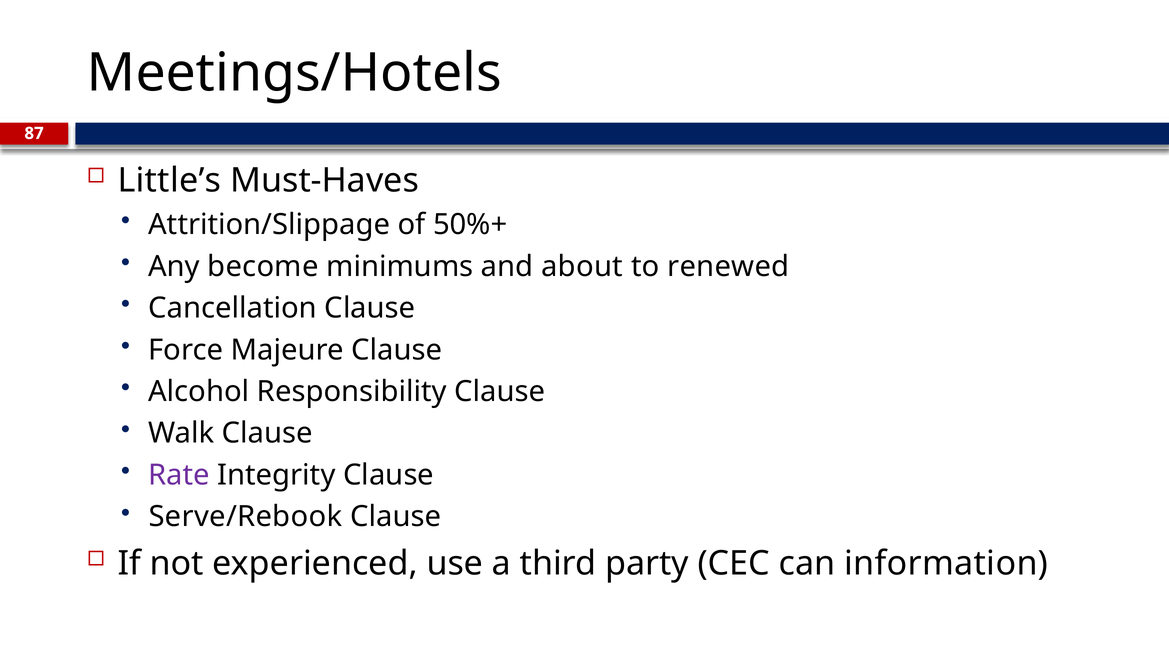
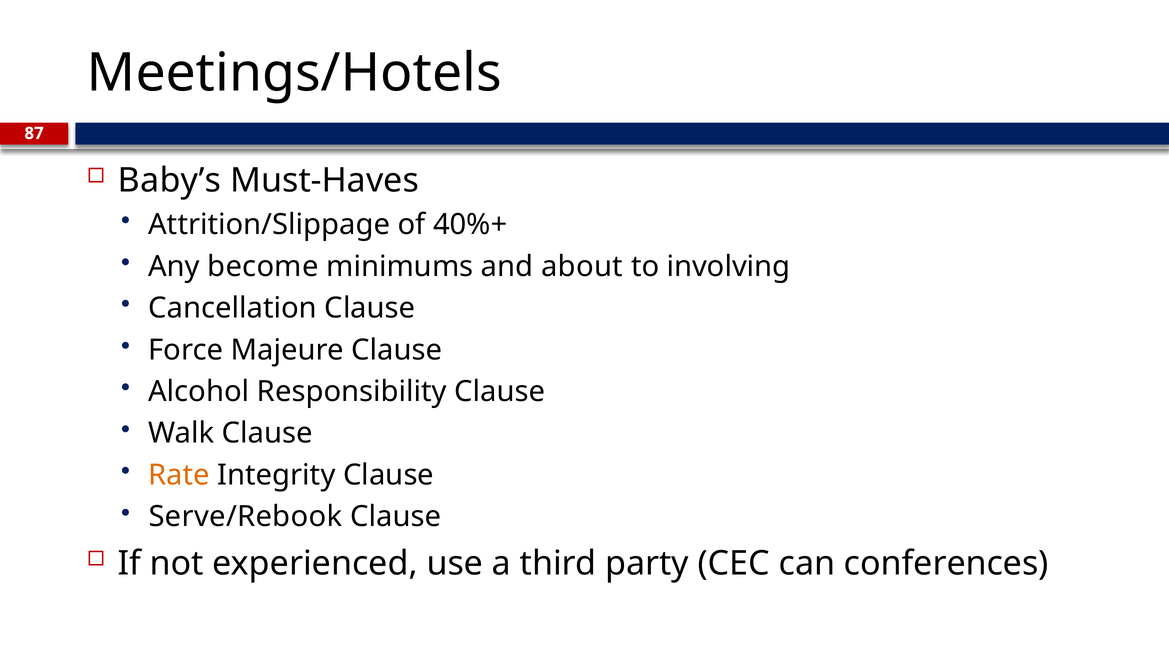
Little’s: Little’s -> Baby’s (169, 181)
50%+: 50%+ -> 40%+ (470, 225)
renewed: renewed -> involving (729, 267)
Rate colour: purple -> orange (179, 475)
information: information -> conferences (946, 564)
